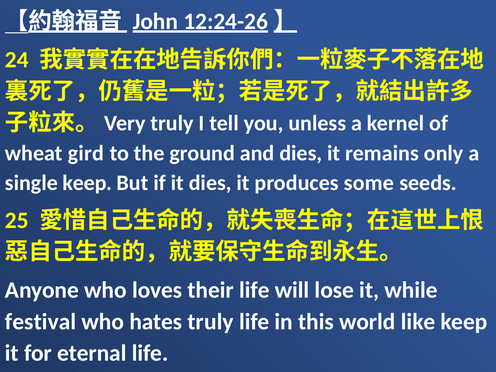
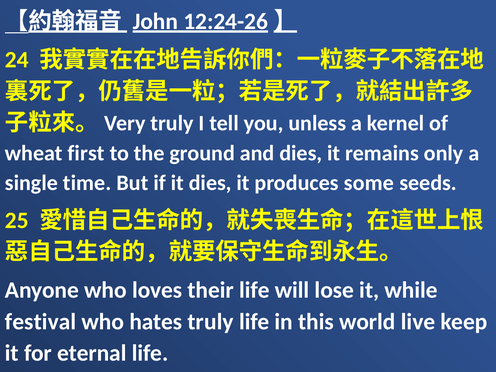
gird: gird -> first (86, 153)
single keep: keep -> time (87, 183)
like: like -> live (418, 322)
